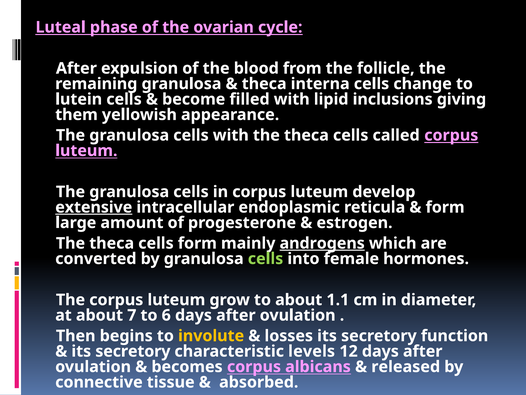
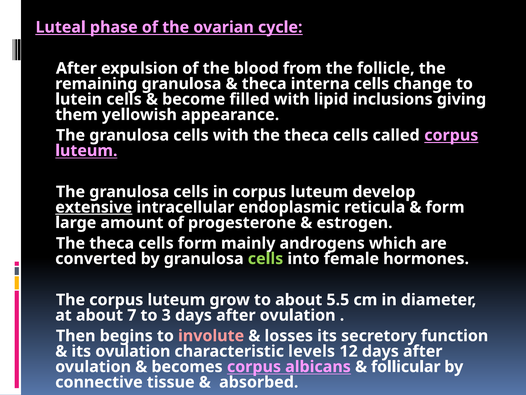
androgens underline: present -> none (322, 243)
1.1: 1.1 -> 5.5 (338, 299)
6: 6 -> 3 (166, 315)
involute colour: yellow -> pink (211, 335)
secretory: secretory -> ovulation (133, 351)
released: released -> follicular (406, 366)
